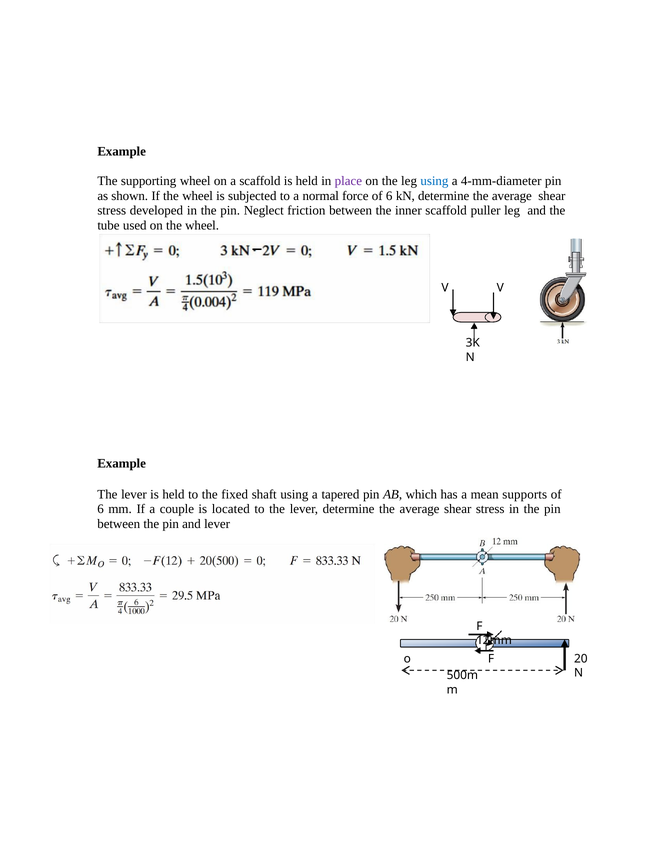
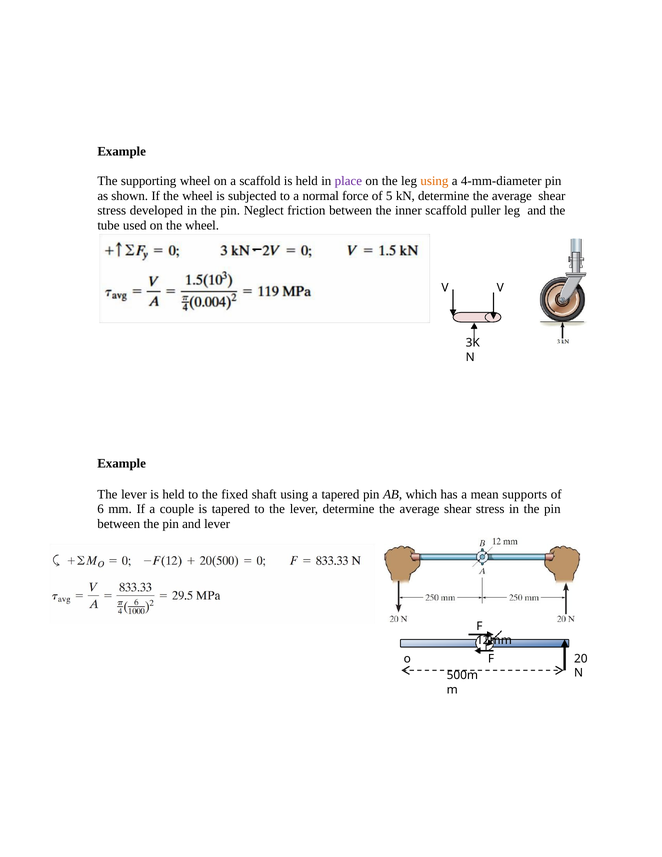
using colour: blue -> orange (434, 181)
force of 6: 6 -> 5 (389, 196)
is located: located -> tapered (231, 509)
